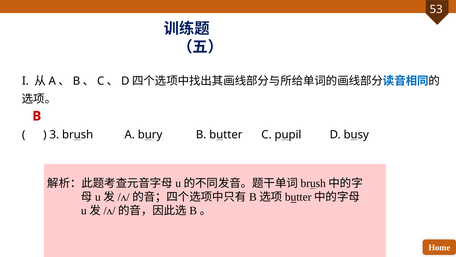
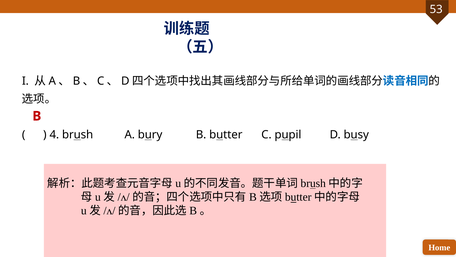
3: 3 -> 4 (54, 134)
